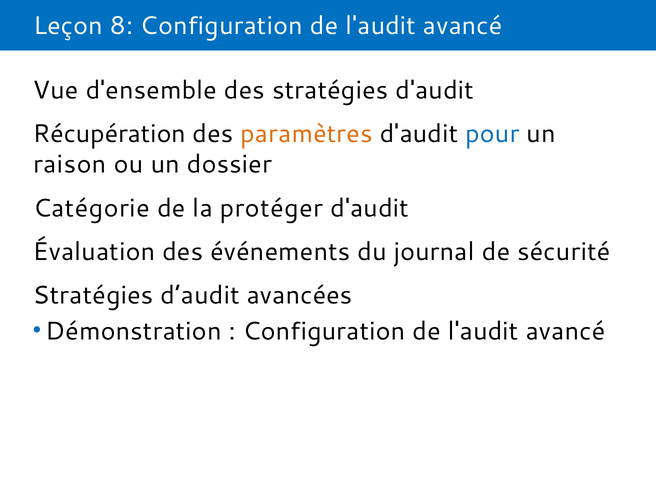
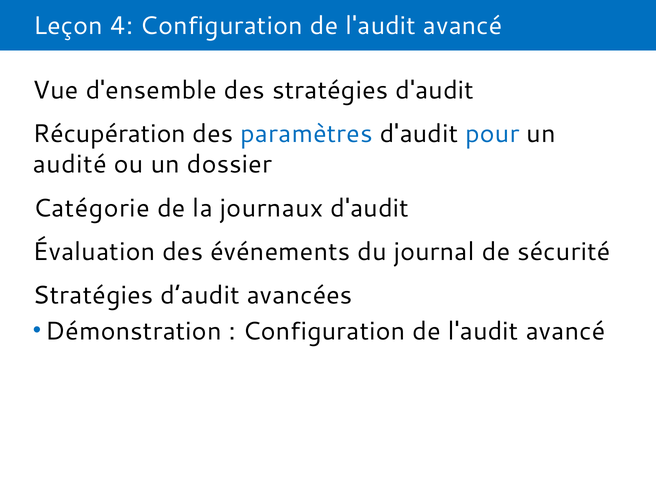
8: 8 -> 4 (121, 26)
paramètres colour: orange -> blue (307, 134)
raison: raison -> audité (70, 165)
protéger: protéger -> journaux (271, 208)
